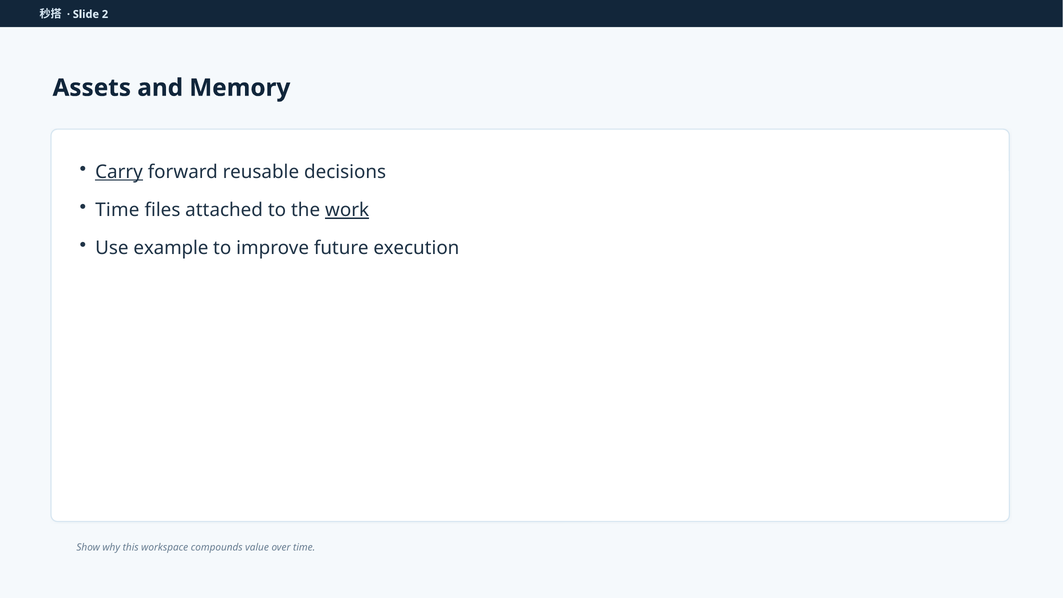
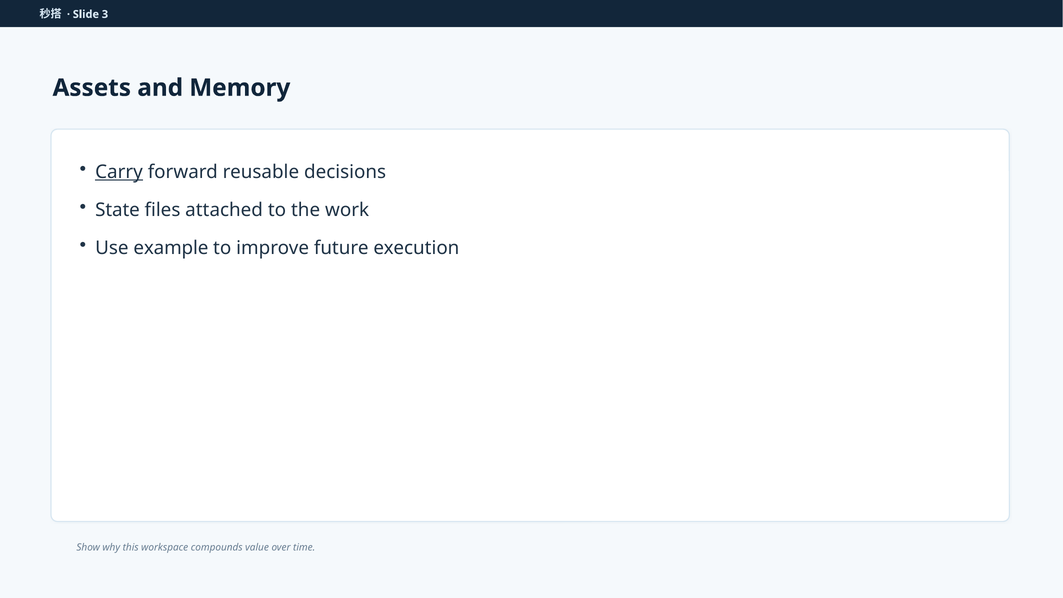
2: 2 -> 3 (105, 14)
Time: Time -> State (118, 210)
work underline: present -> none (347, 210)
